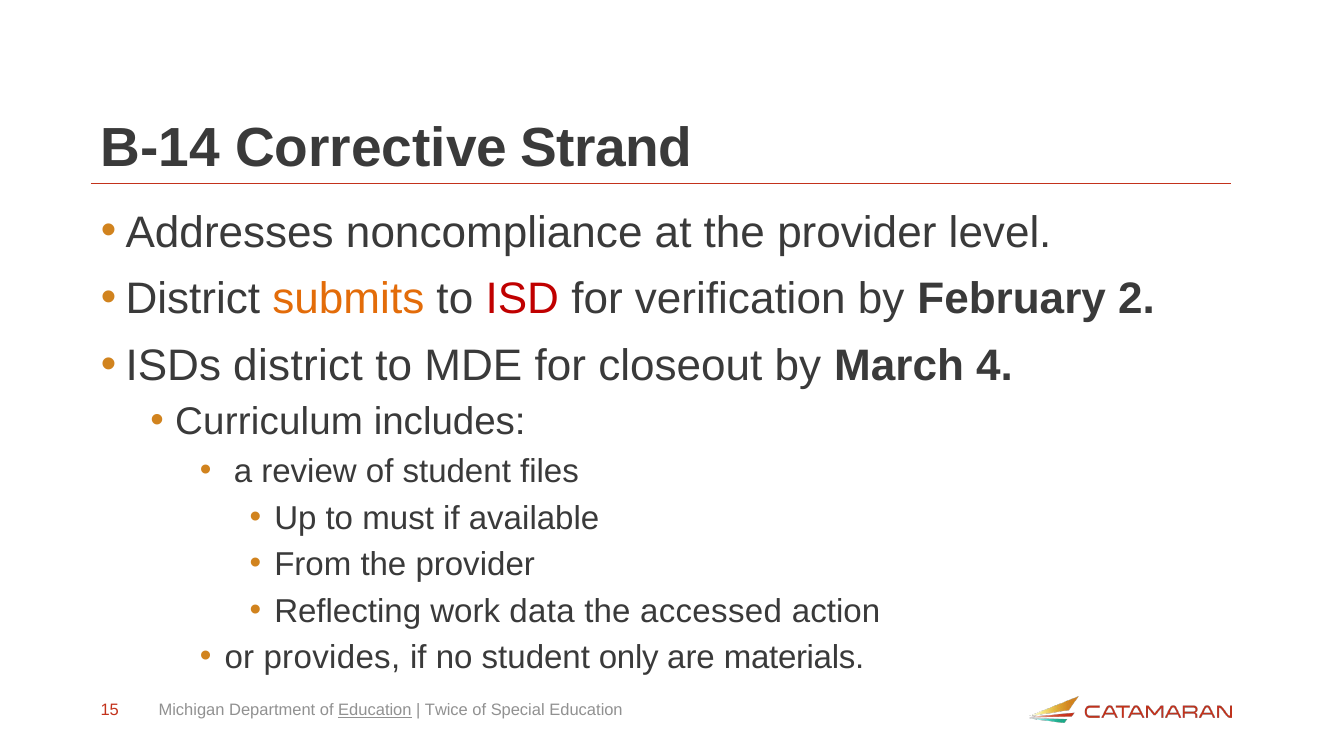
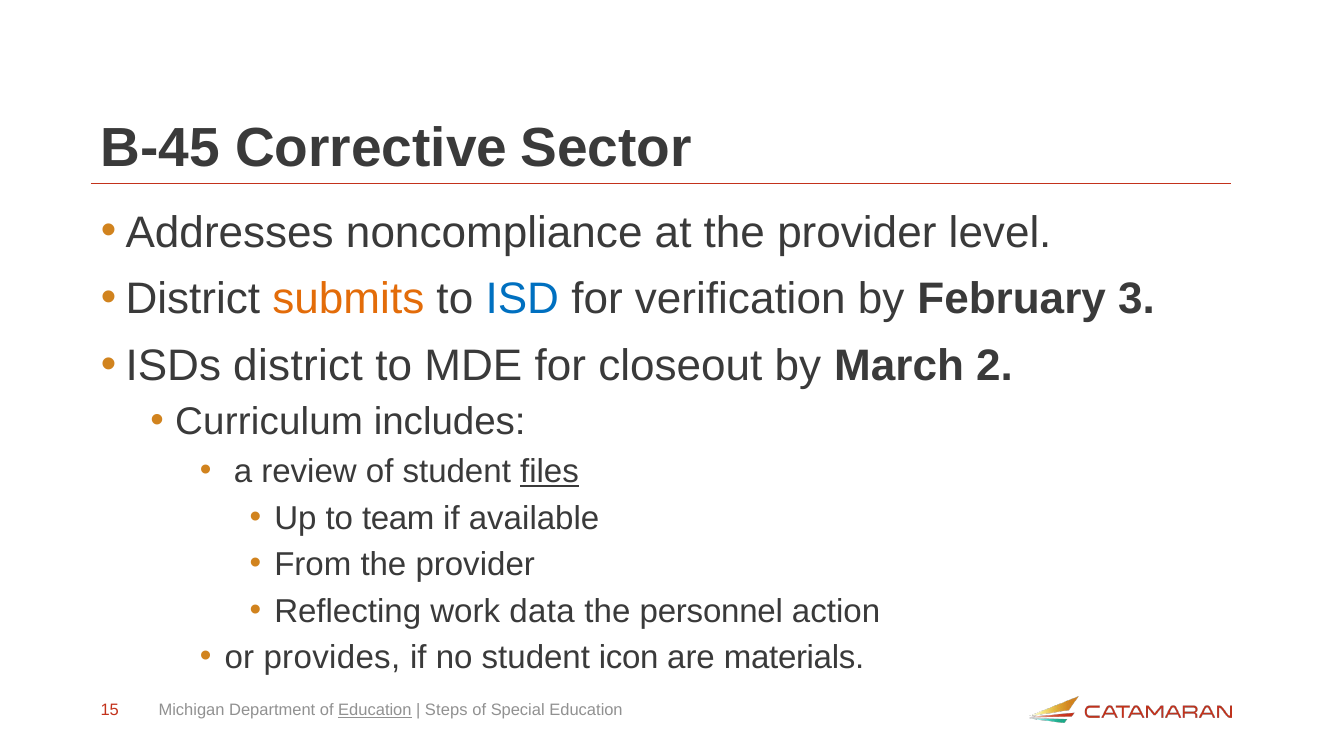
B-14: B-14 -> B-45 (160, 148)
Strand: Strand -> Sector (606, 148)
ISD colour: red -> blue (522, 299)
2: 2 -> 3 (1136, 299)
4: 4 -> 2 (995, 366)
files underline: none -> present (549, 471)
must: must -> team (398, 518)
accessed: accessed -> personnel (711, 611)
only: only -> icon (629, 657)
Twice: Twice -> Steps (446, 710)
